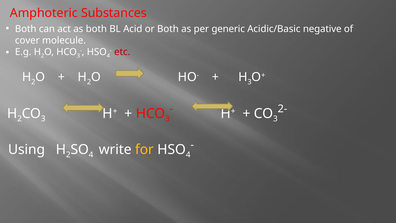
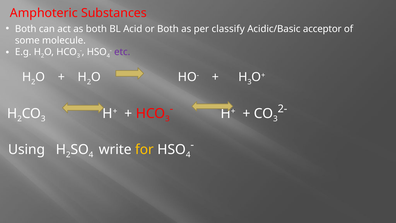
generic: generic -> classify (228, 29)
negative: negative -> acceptor (322, 29)
cover: cover -> some (27, 40)
etc colour: red -> purple (122, 52)
